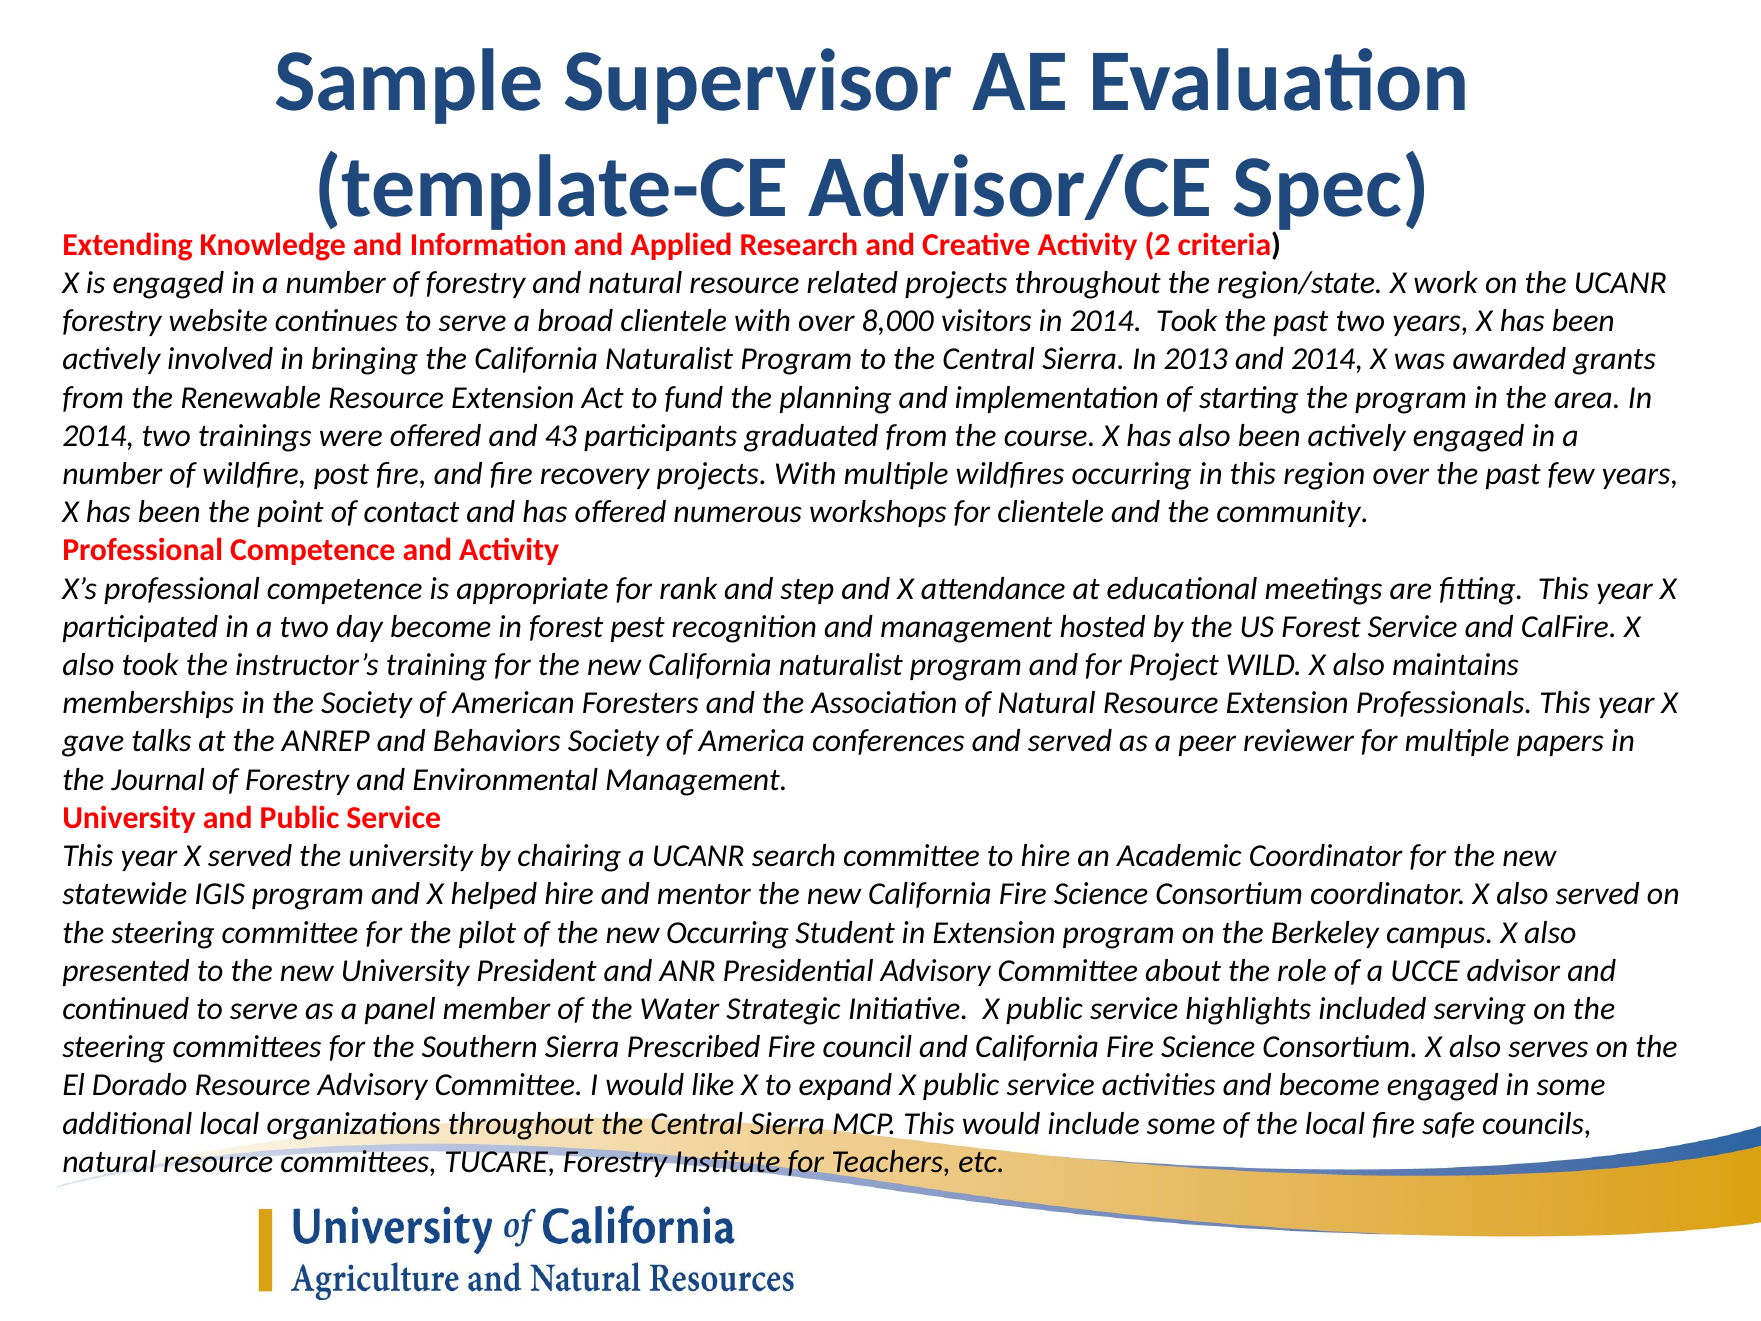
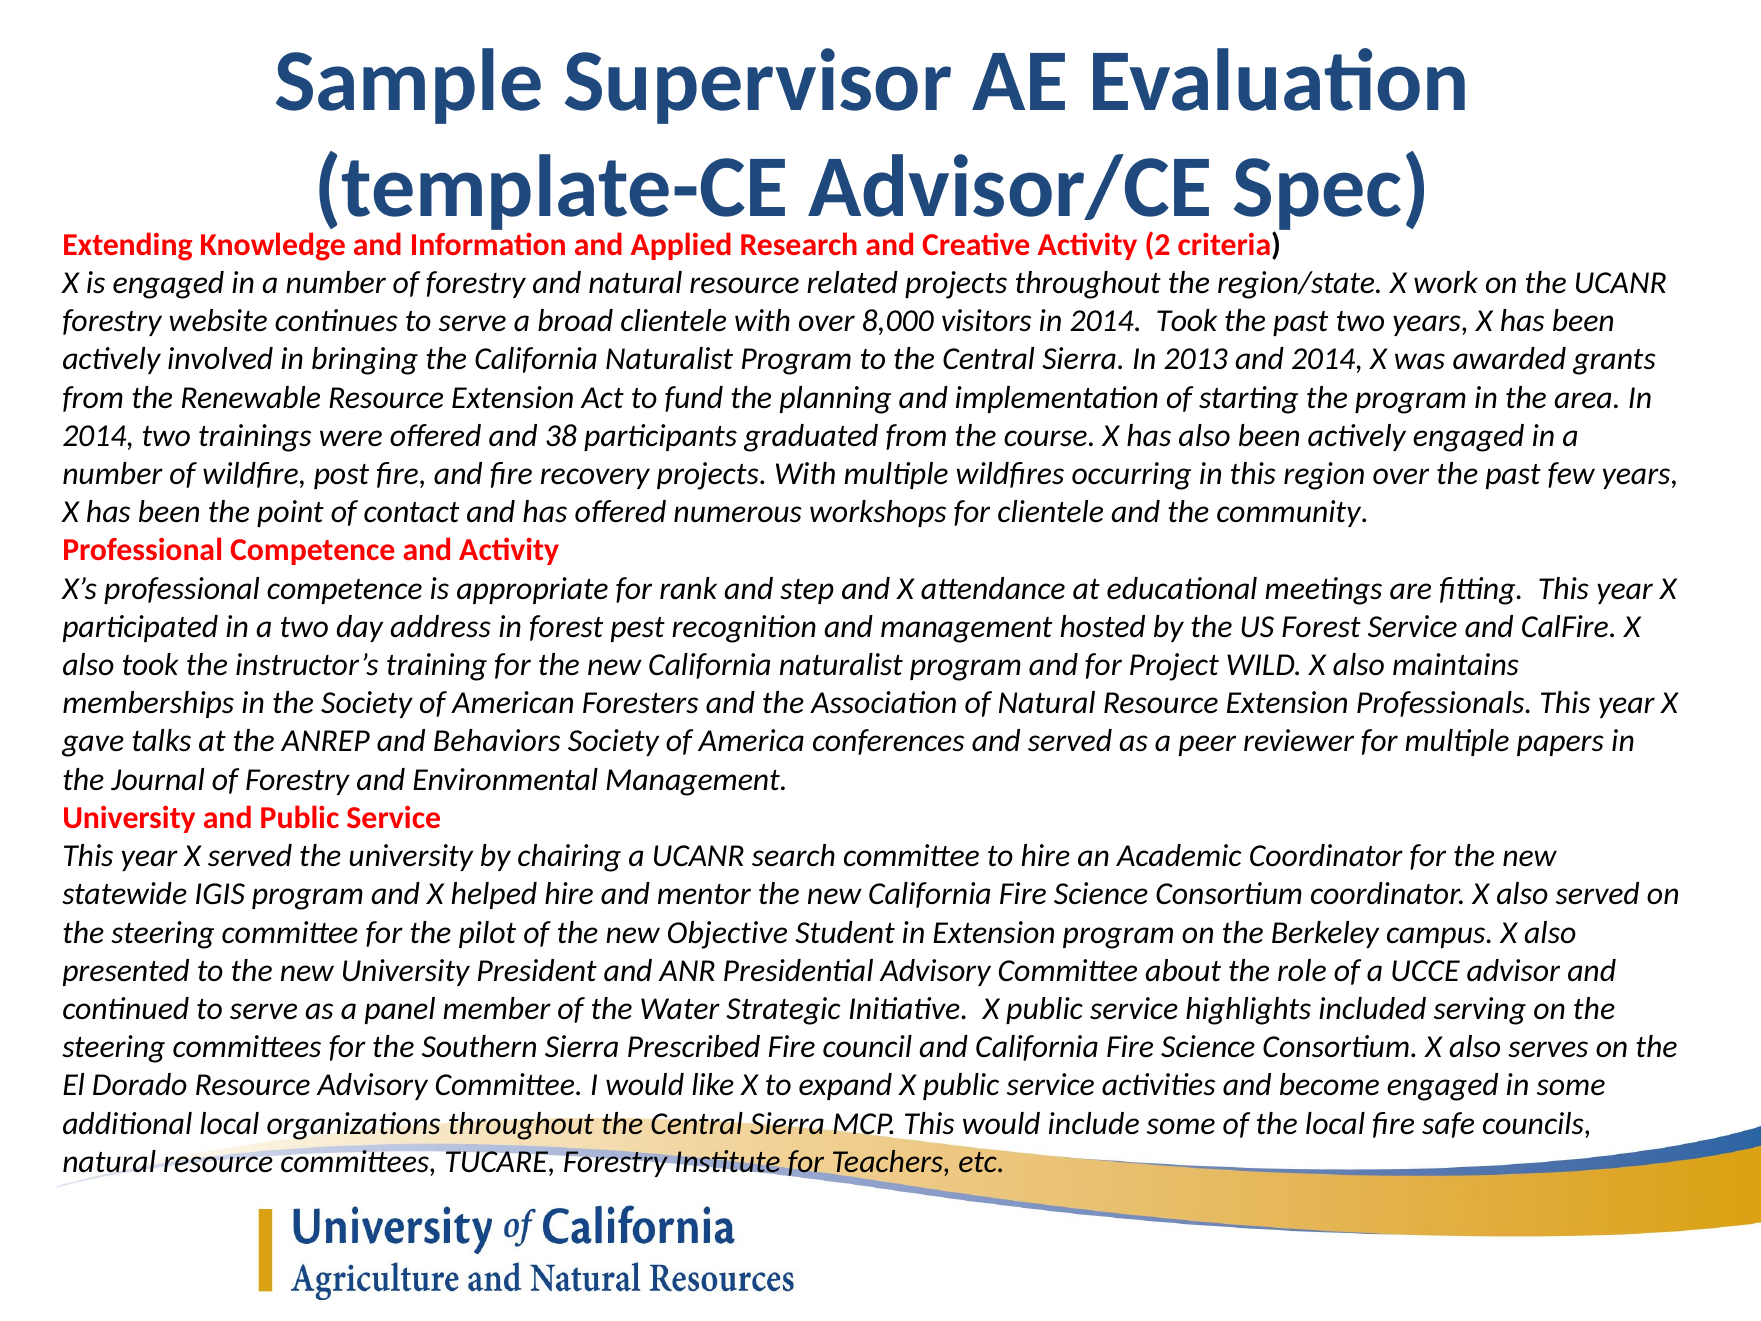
43: 43 -> 38 (561, 436)
day become: become -> address (441, 627)
new Occurring: Occurring -> Objective (727, 932)
